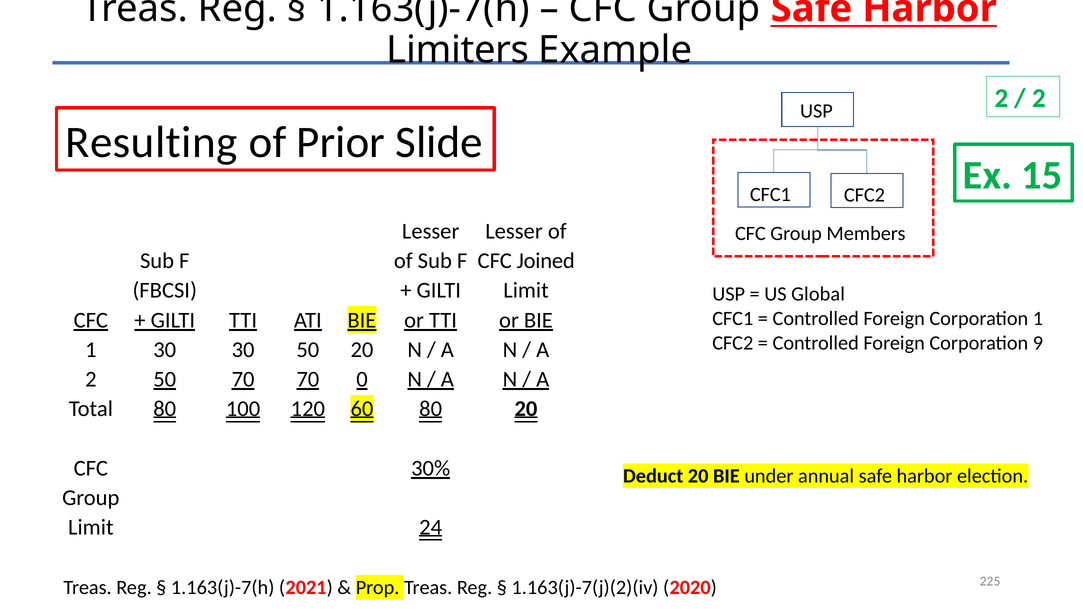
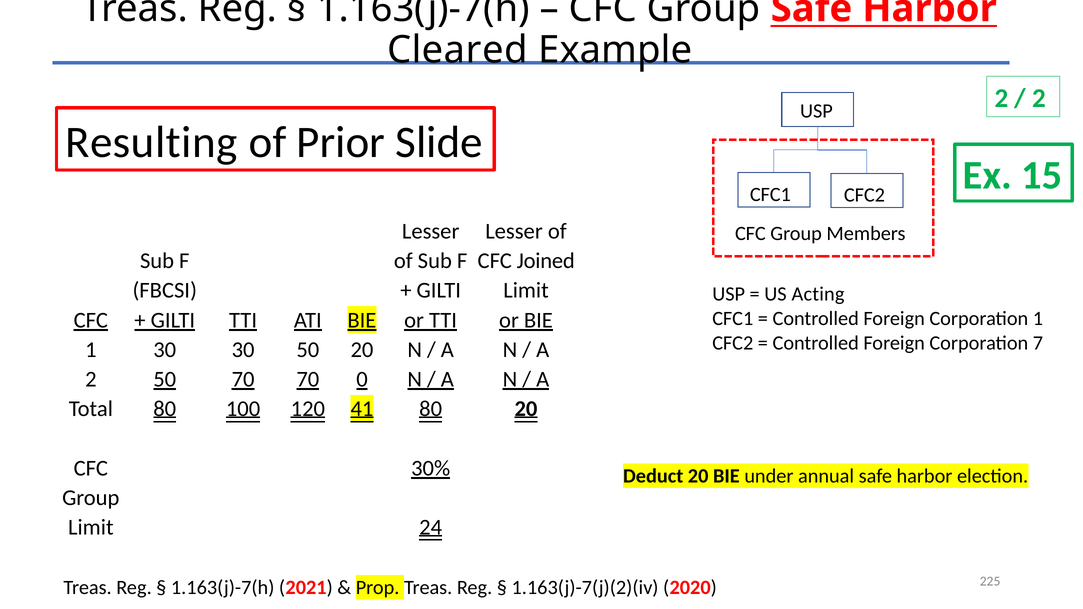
Limiters: Limiters -> Cleared (457, 50)
Global: Global -> Acting (818, 294)
9: 9 -> 7 (1038, 343)
60: 60 -> 41 (362, 409)
